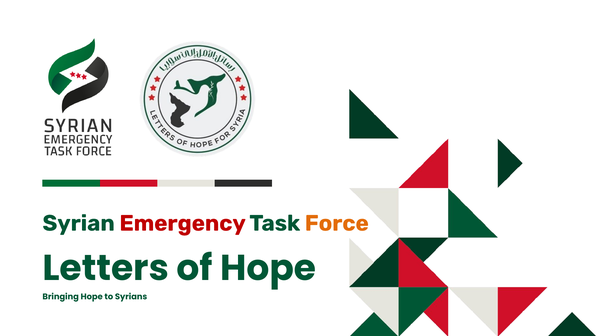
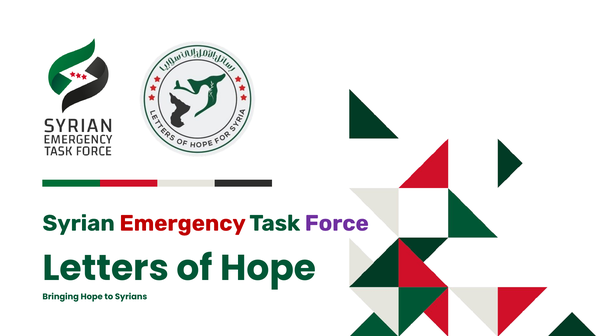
Force colour: orange -> purple (337, 223)
